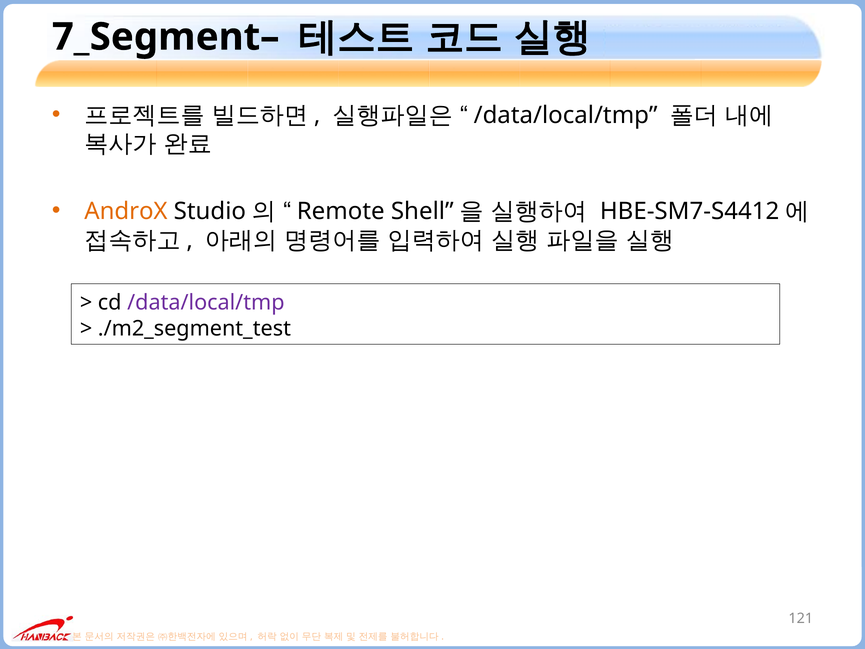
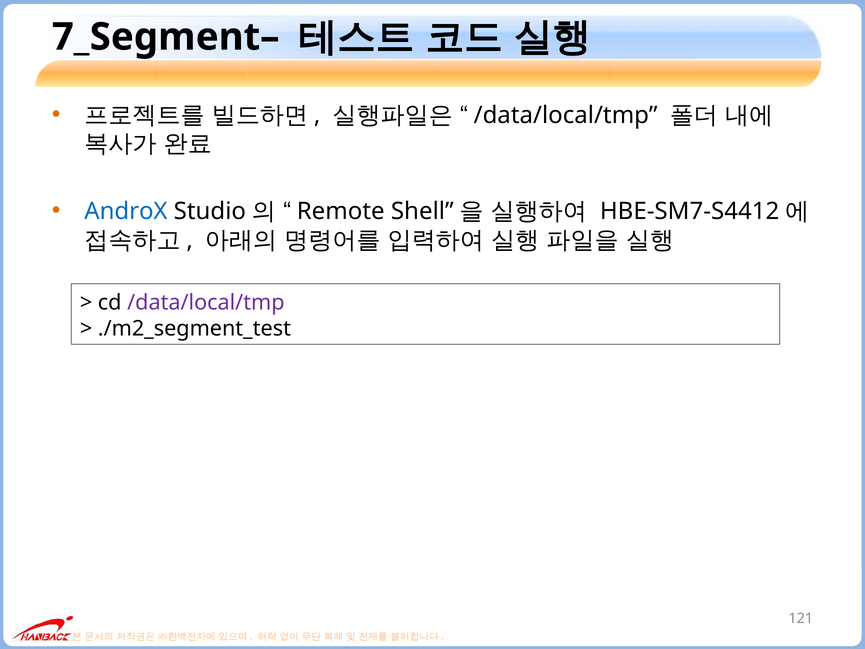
AndroX colour: orange -> blue (126, 211)
